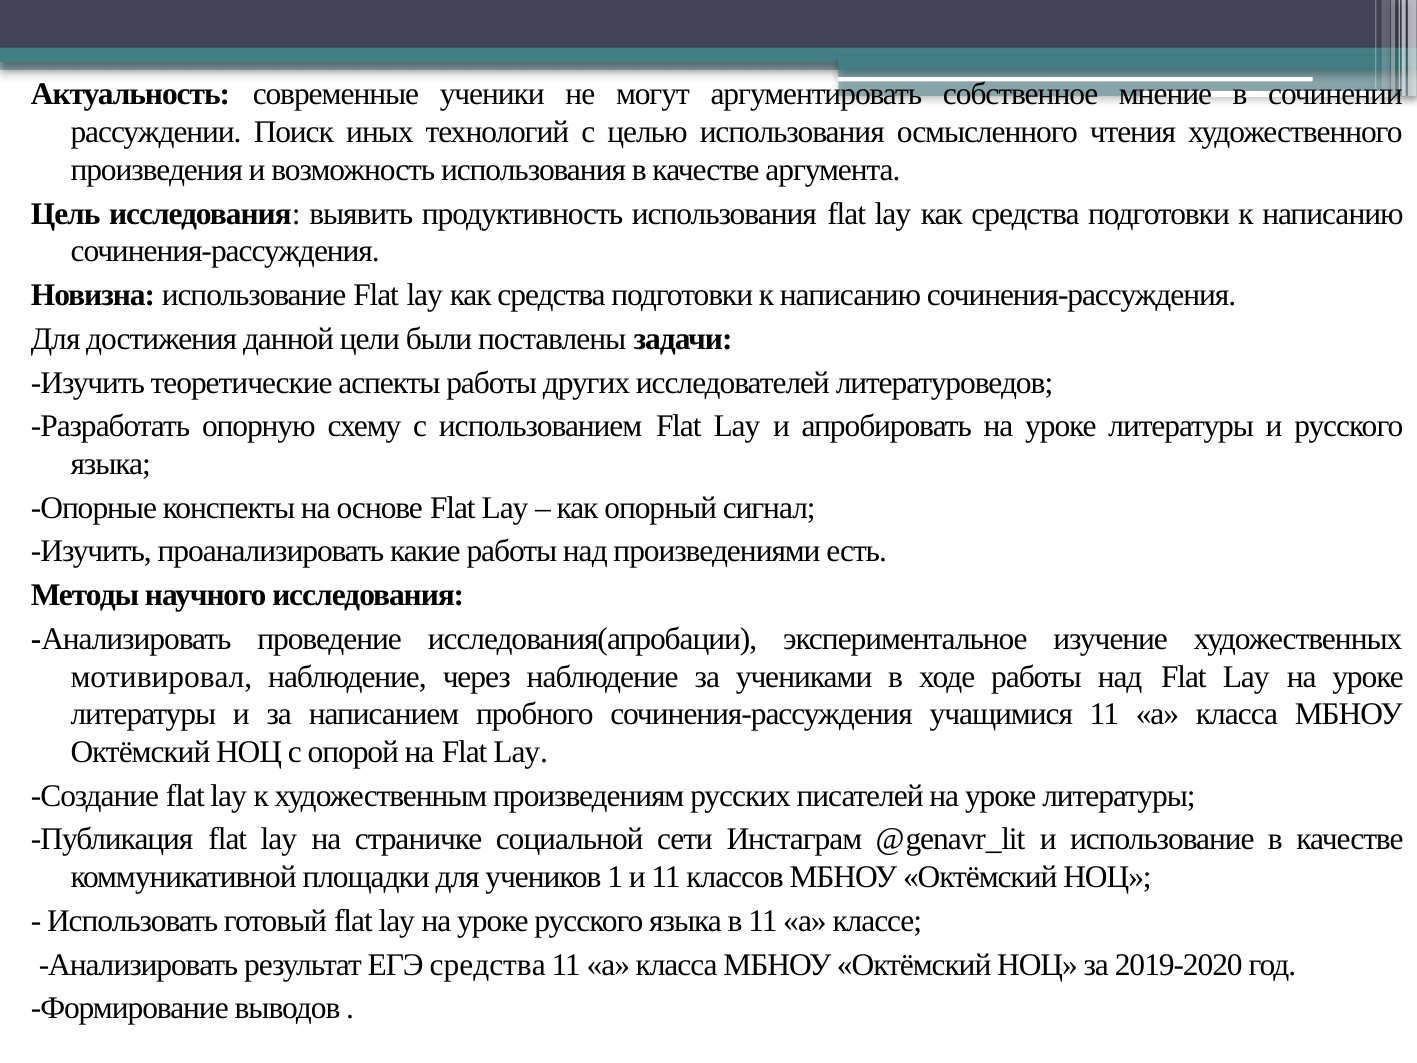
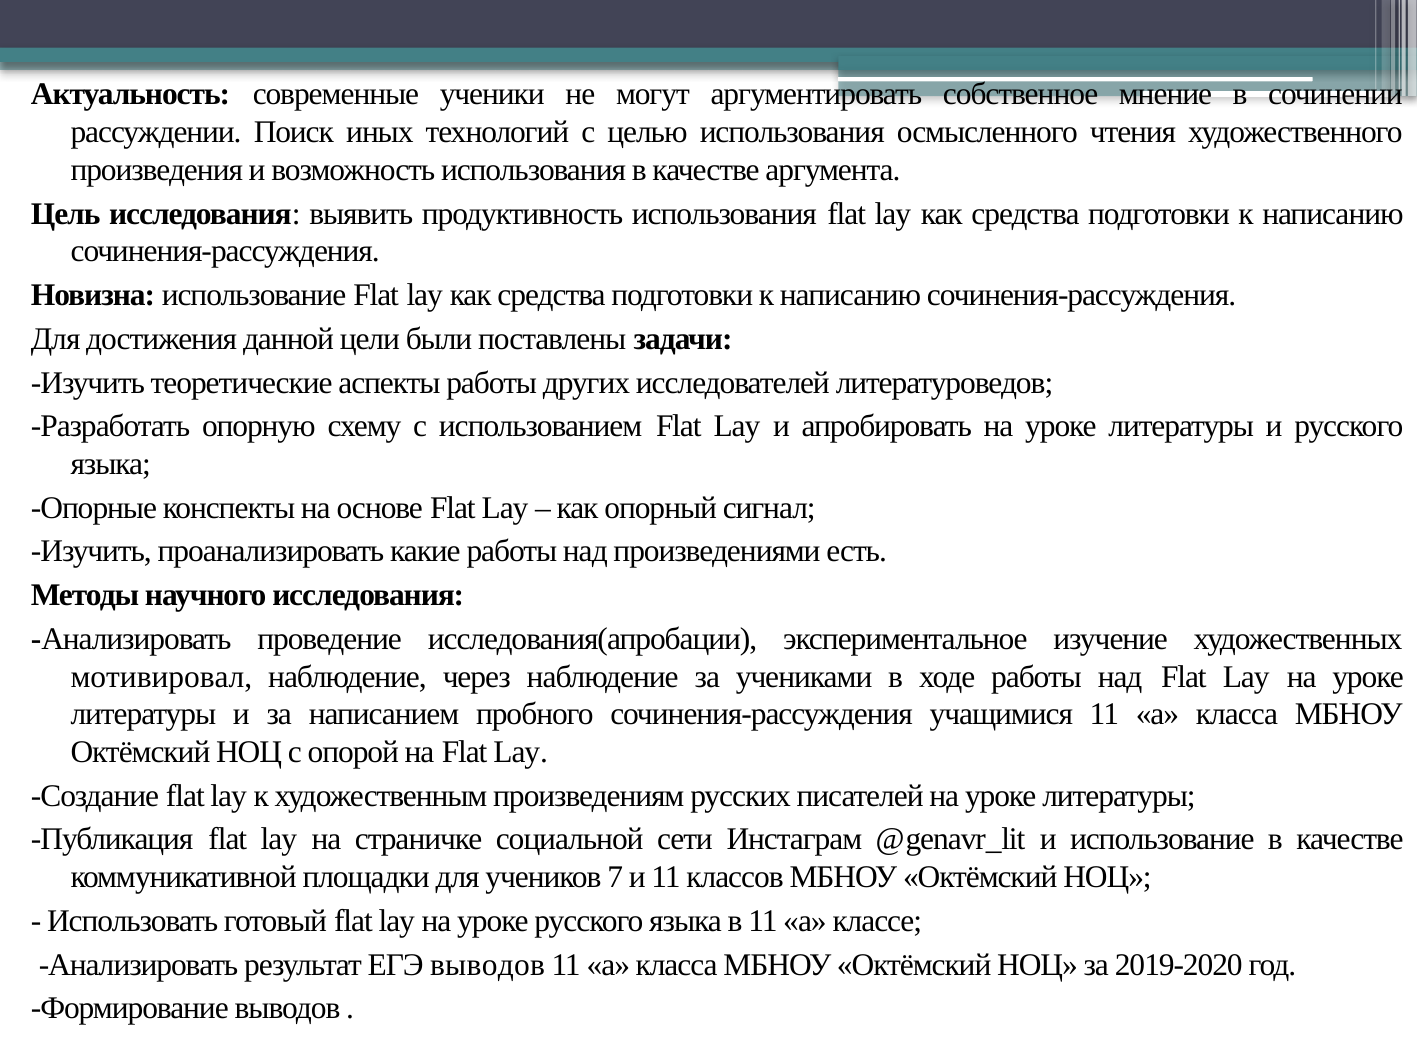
1: 1 -> 7 (615, 877)
ЕГЭ средства: средства -> выводов (488, 965)
